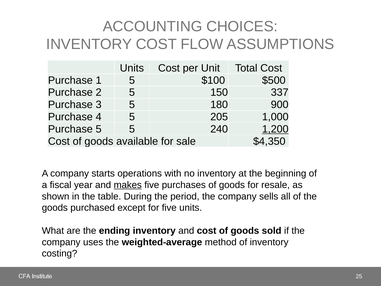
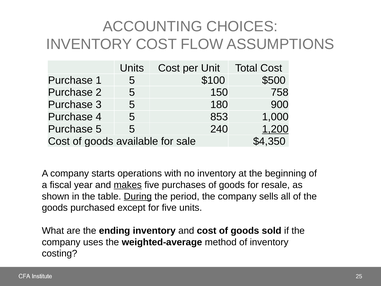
337: 337 -> 758 (280, 92)
205: 205 -> 853 (219, 117)
During underline: none -> present (138, 196)
